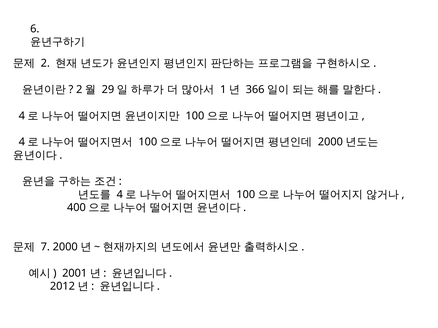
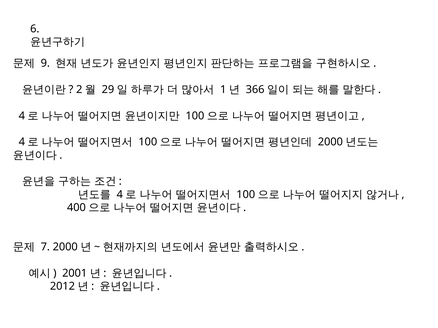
2: 2 -> 9 (45, 63)
